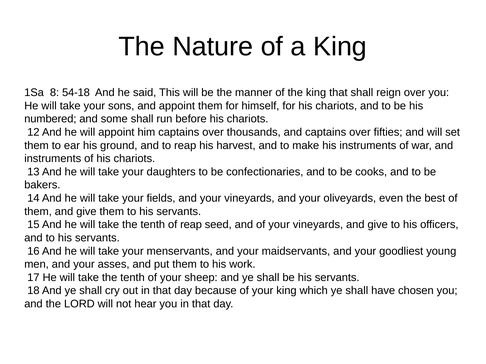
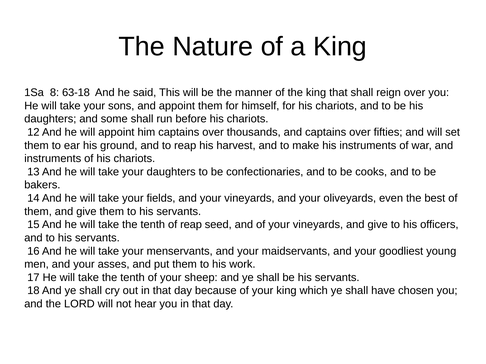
54-18: 54-18 -> 63-18 (76, 93)
numbered: numbered -> daughters (50, 119)
